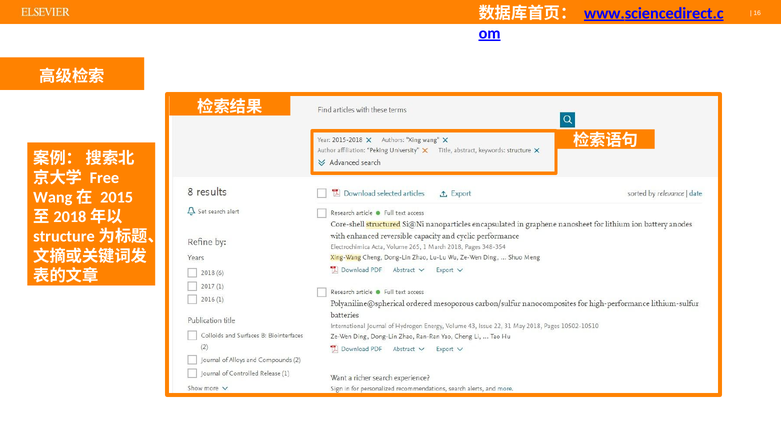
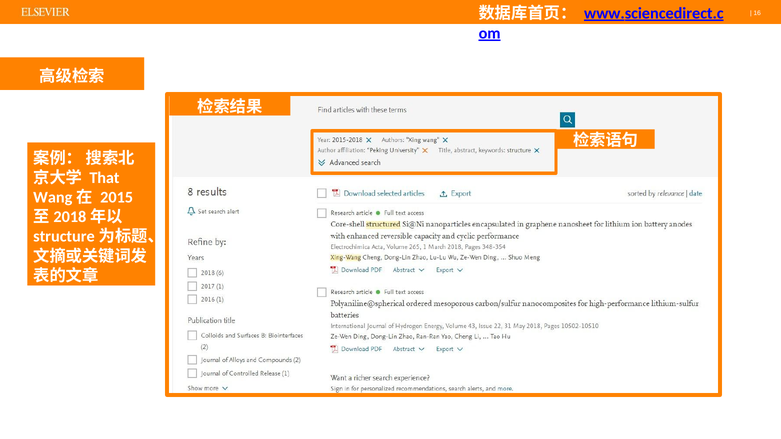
Free: Free -> That (104, 178)
